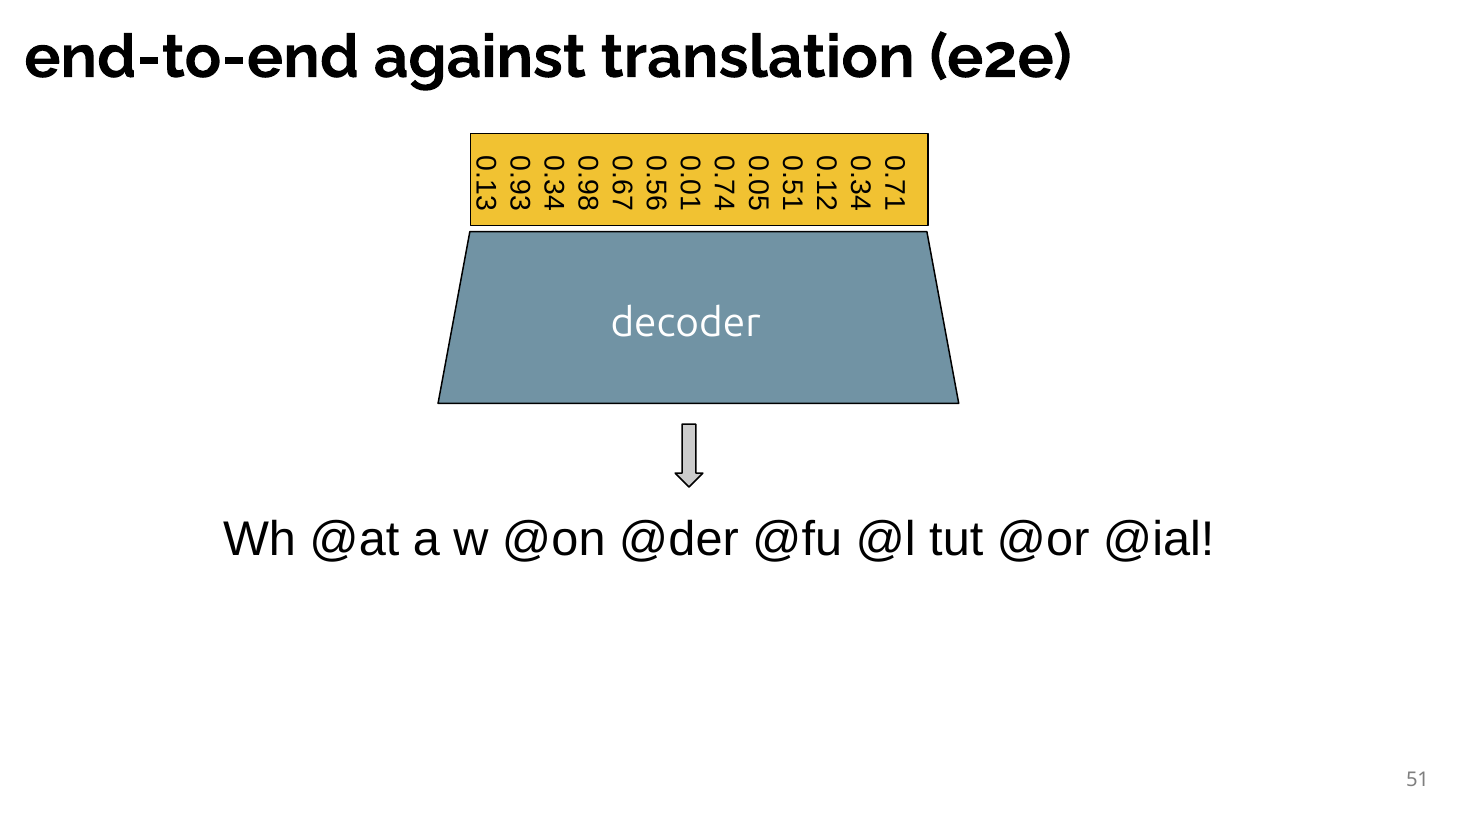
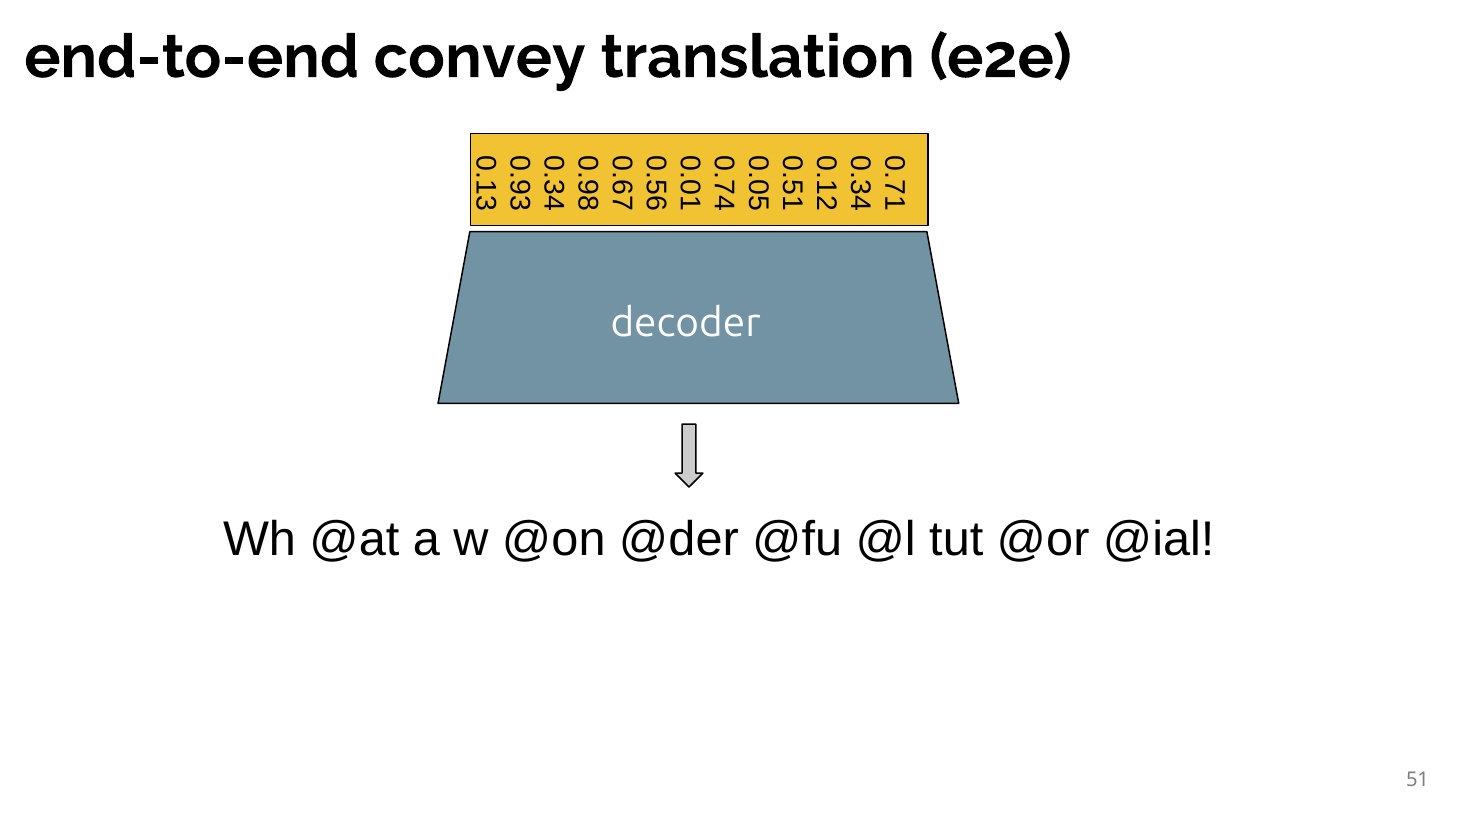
against: against -> convey (480, 57)
